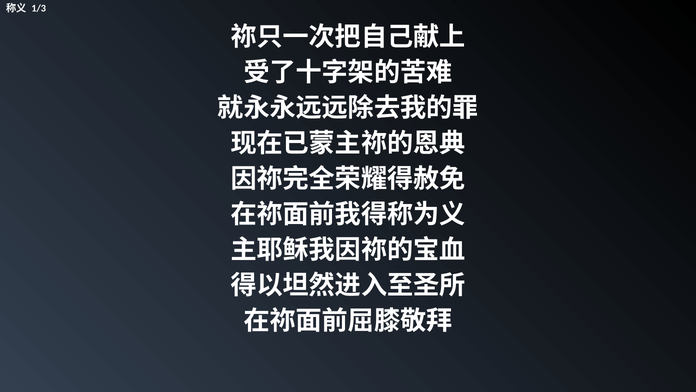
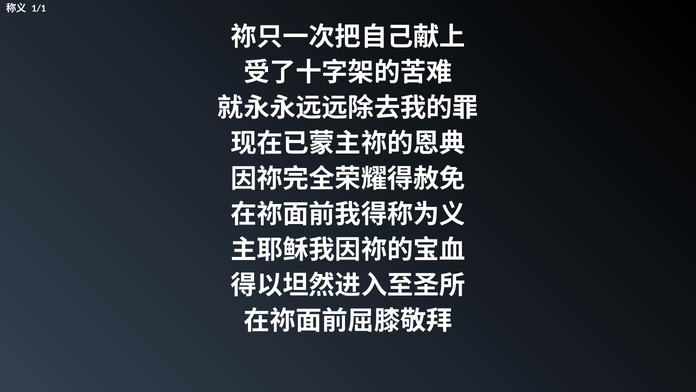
1/3: 1/3 -> 1/1 (39, 9)
